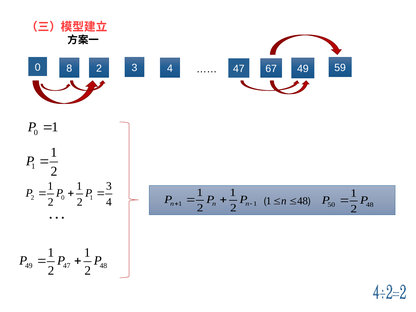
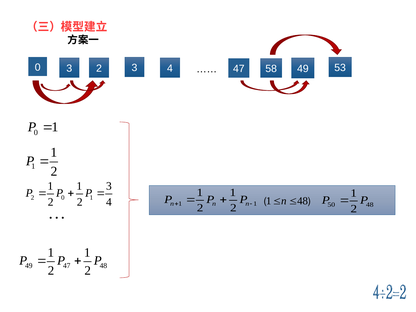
0 8: 8 -> 3 (69, 68)
67: 67 -> 58 (271, 69)
59: 59 -> 53 (340, 68)
